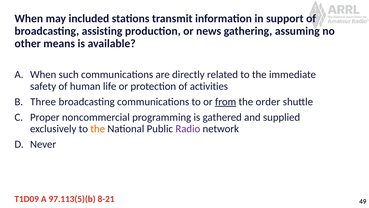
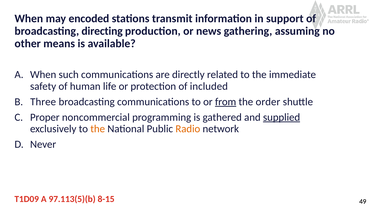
included: included -> encoded (89, 19)
assisting: assisting -> directing (102, 31)
activities: activities -> included (209, 86)
supplied underline: none -> present (282, 117)
Radio colour: purple -> orange (188, 129)
8-21: 8-21 -> 8-15 (106, 199)
